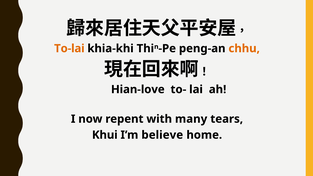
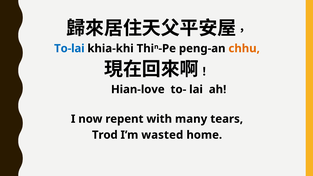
To-lai colour: orange -> blue (69, 48)
Khui: Khui -> Trod (105, 135)
believe: believe -> wasted (162, 135)
